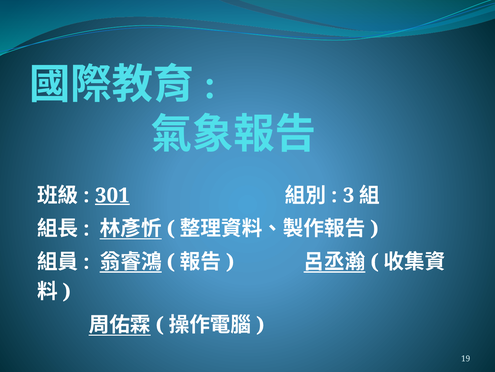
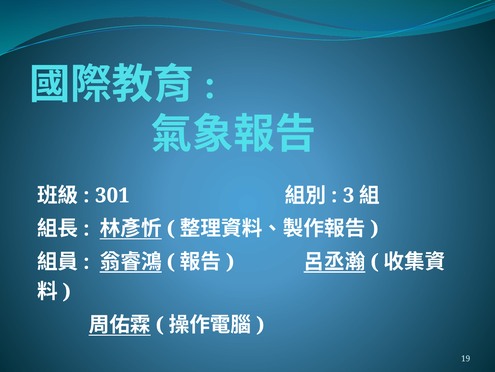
301 underline: present -> none (112, 195)
